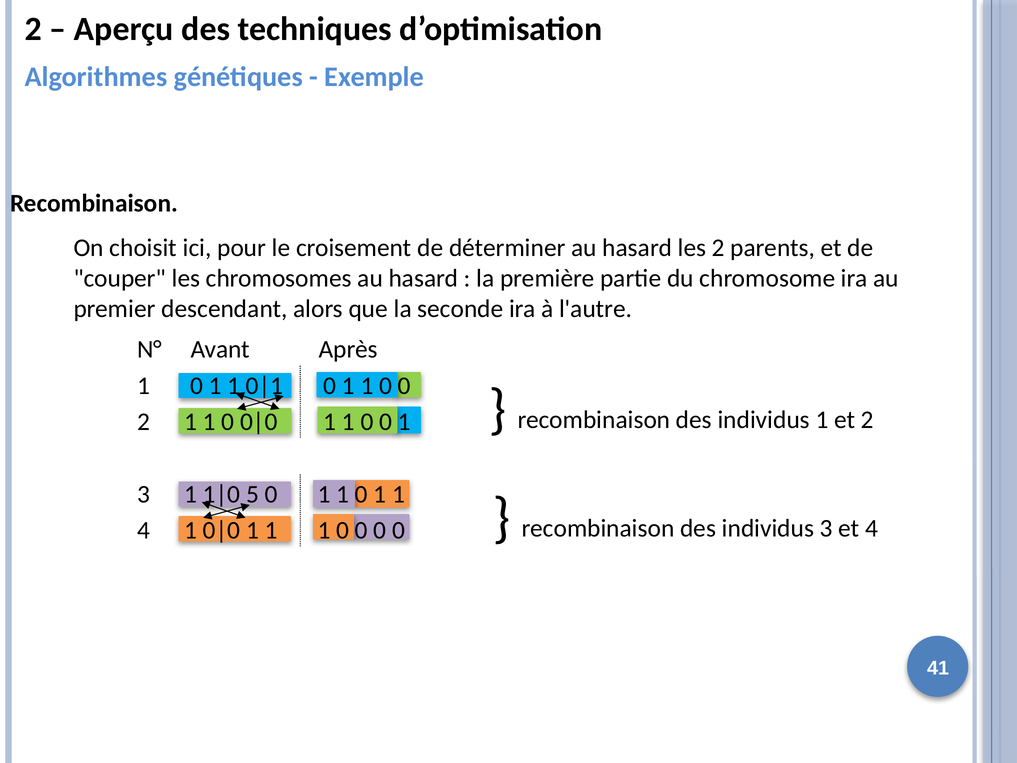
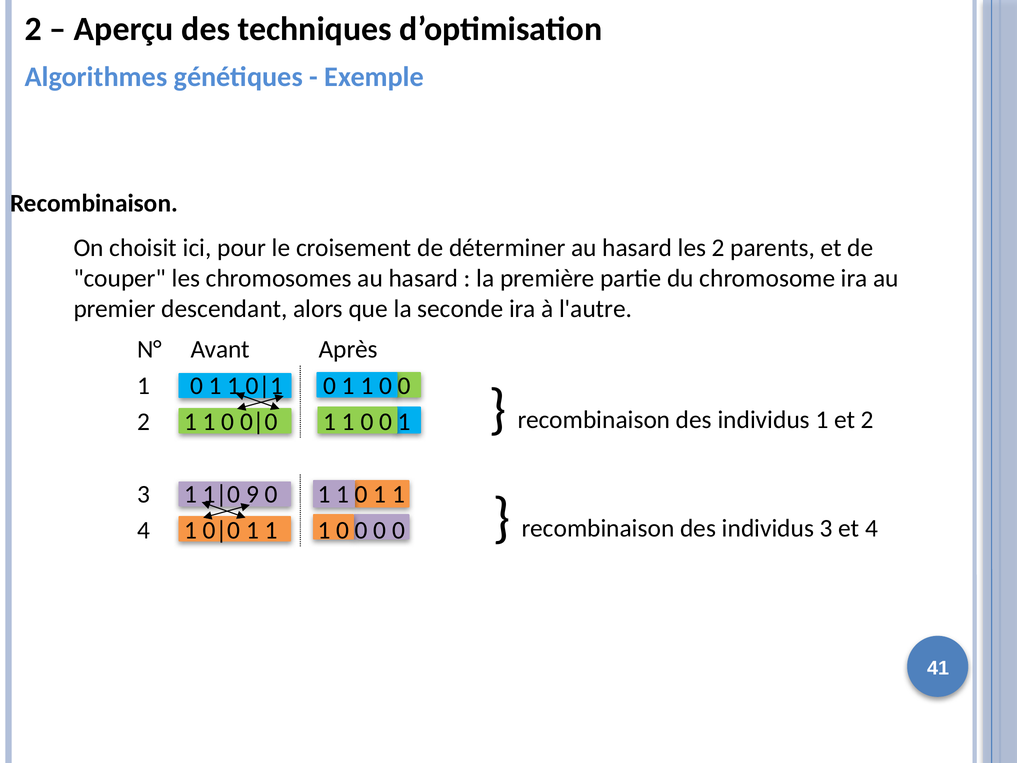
5: 5 -> 9 (253, 494)
